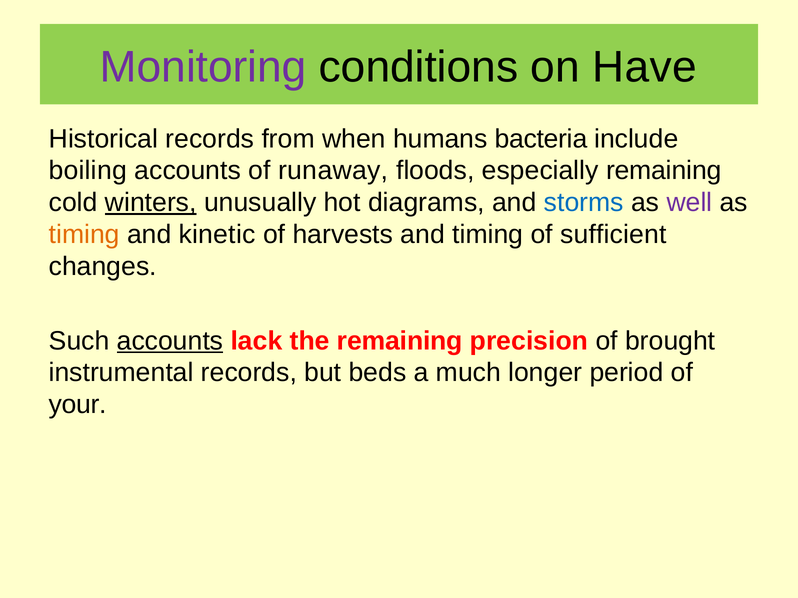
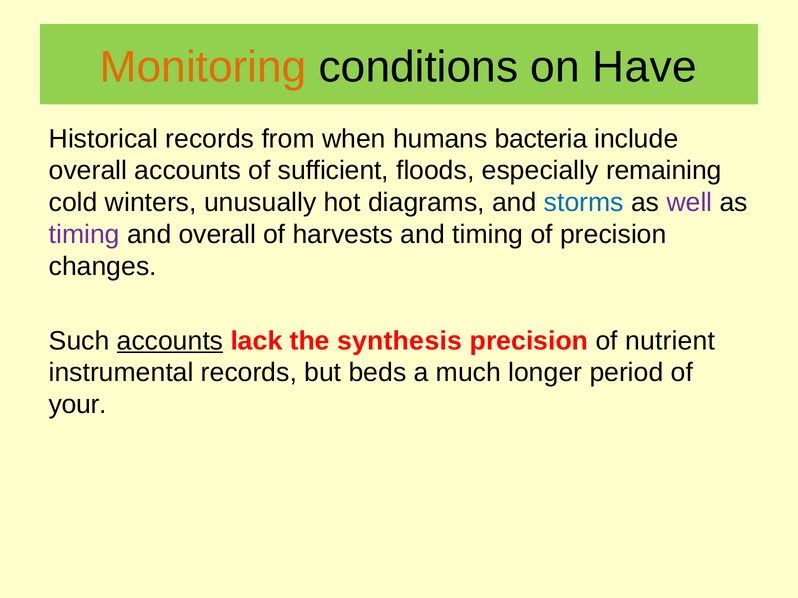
Monitoring colour: purple -> orange (203, 67)
boiling: boiling -> overall (88, 171)
runaway: runaway -> sufficient (333, 171)
winters underline: present -> none (151, 203)
timing colour: orange -> purple (84, 235)
and kinetic: kinetic -> overall (217, 235)
of sufficient: sufficient -> precision (613, 235)
the remaining: remaining -> synthesis (400, 341)
brought: brought -> nutrient (670, 341)
